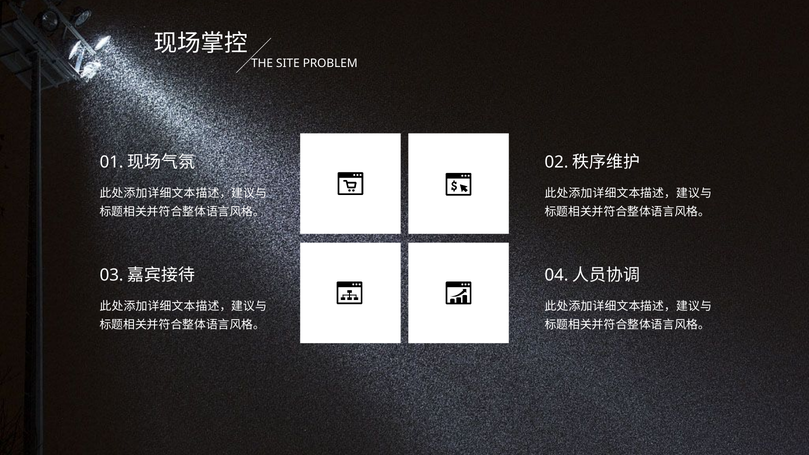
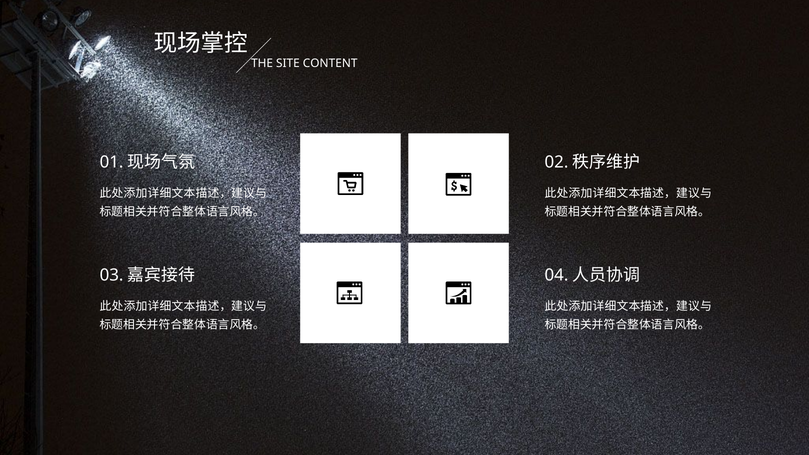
PROBLEM: PROBLEM -> CONTENT (330, 63)
